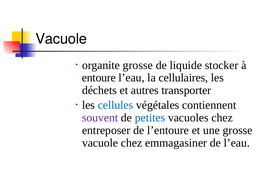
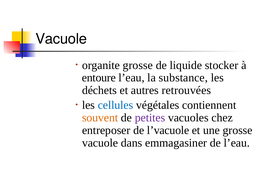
cellulaires: cellulaires -> substance (183, 78)
transporter: transporter -> retrouvées (186, 90)
souvent colour: purple -> orange (100, 118)
petites colour: blue -> purple (150, 118)
l’entoure: l’entoure -> l’vacuole (168, 130)
vacuole chez: chez -> dans (132, 143)
